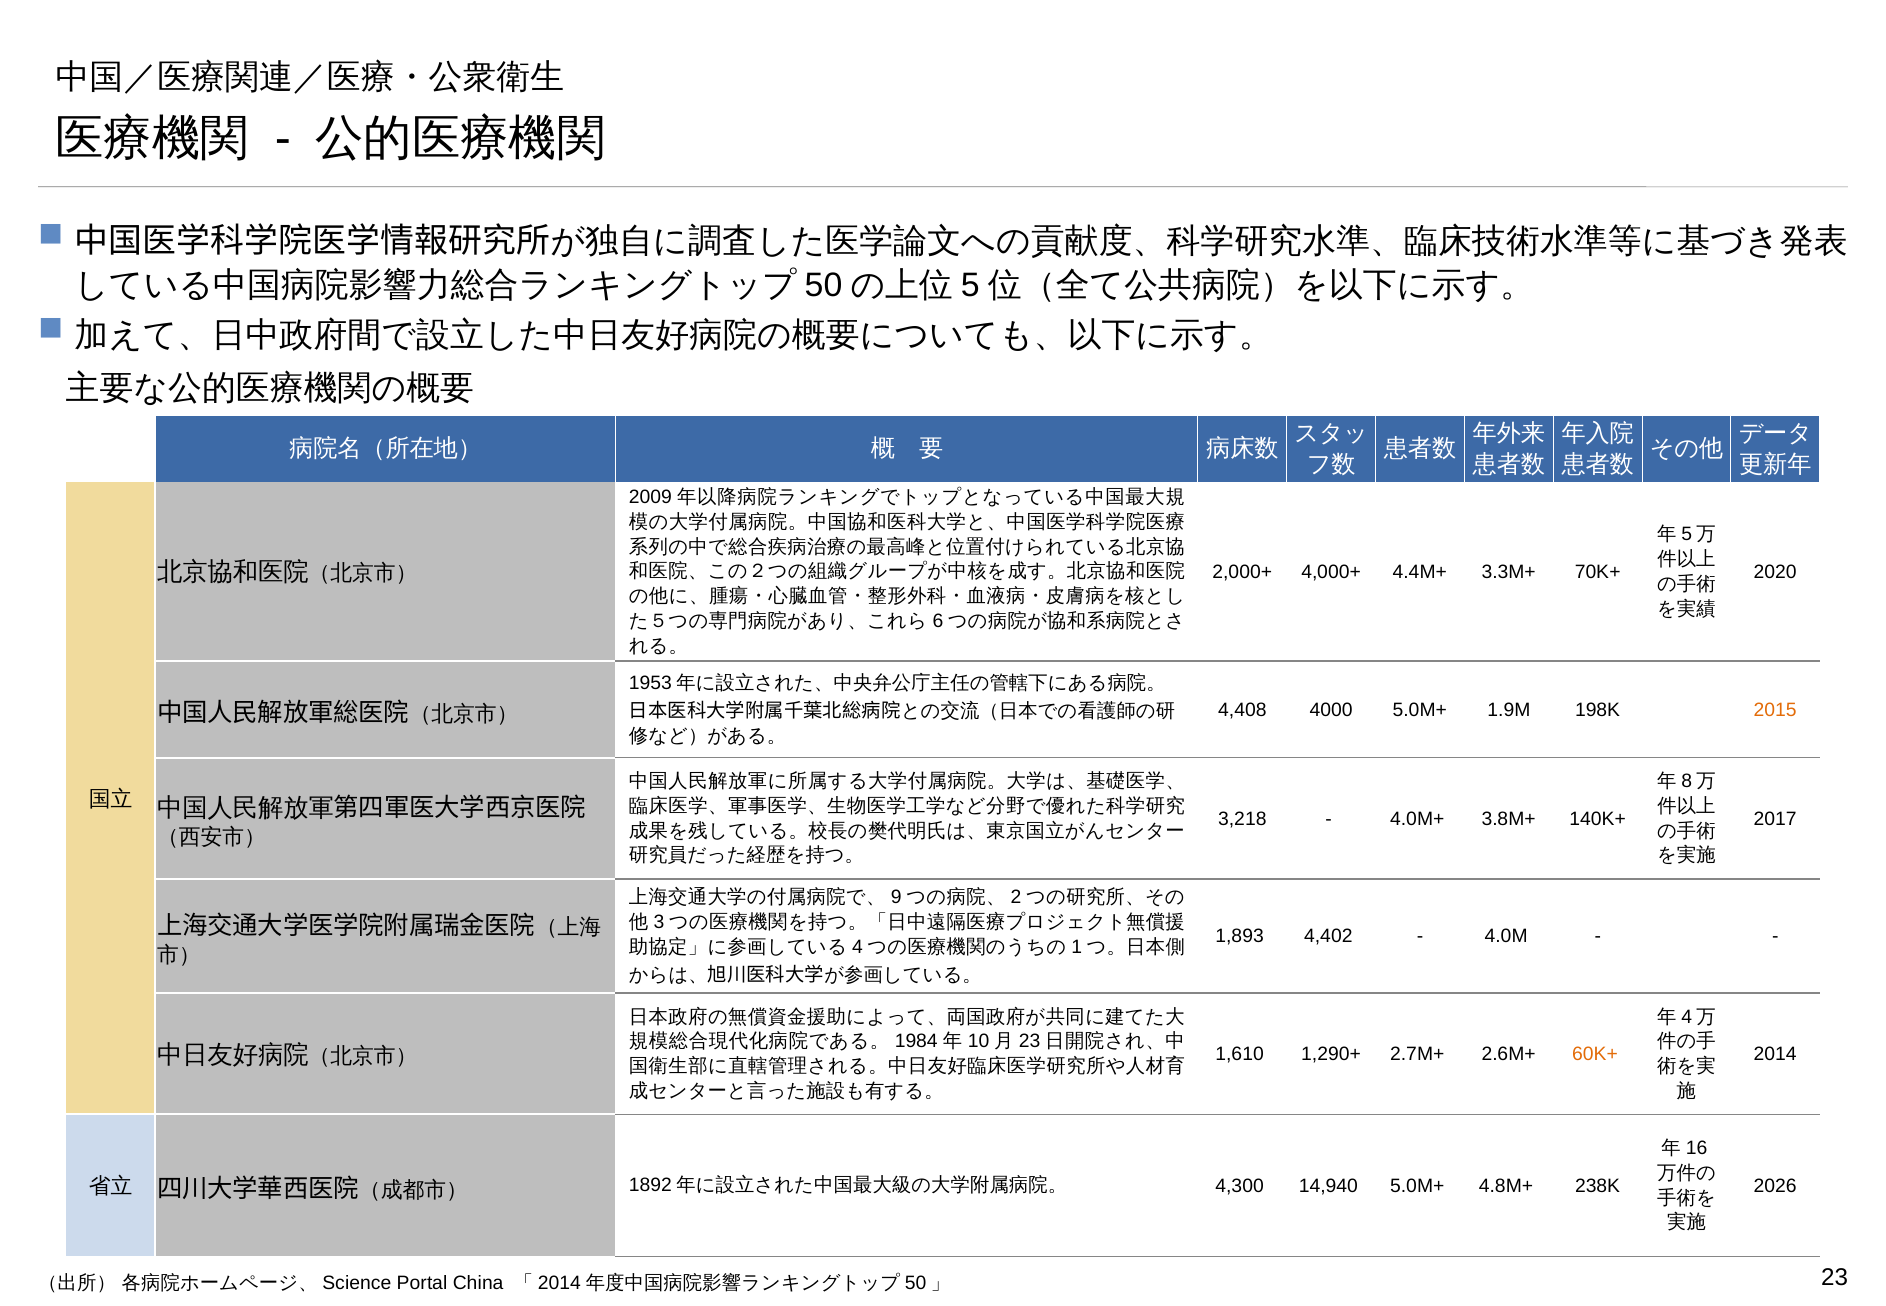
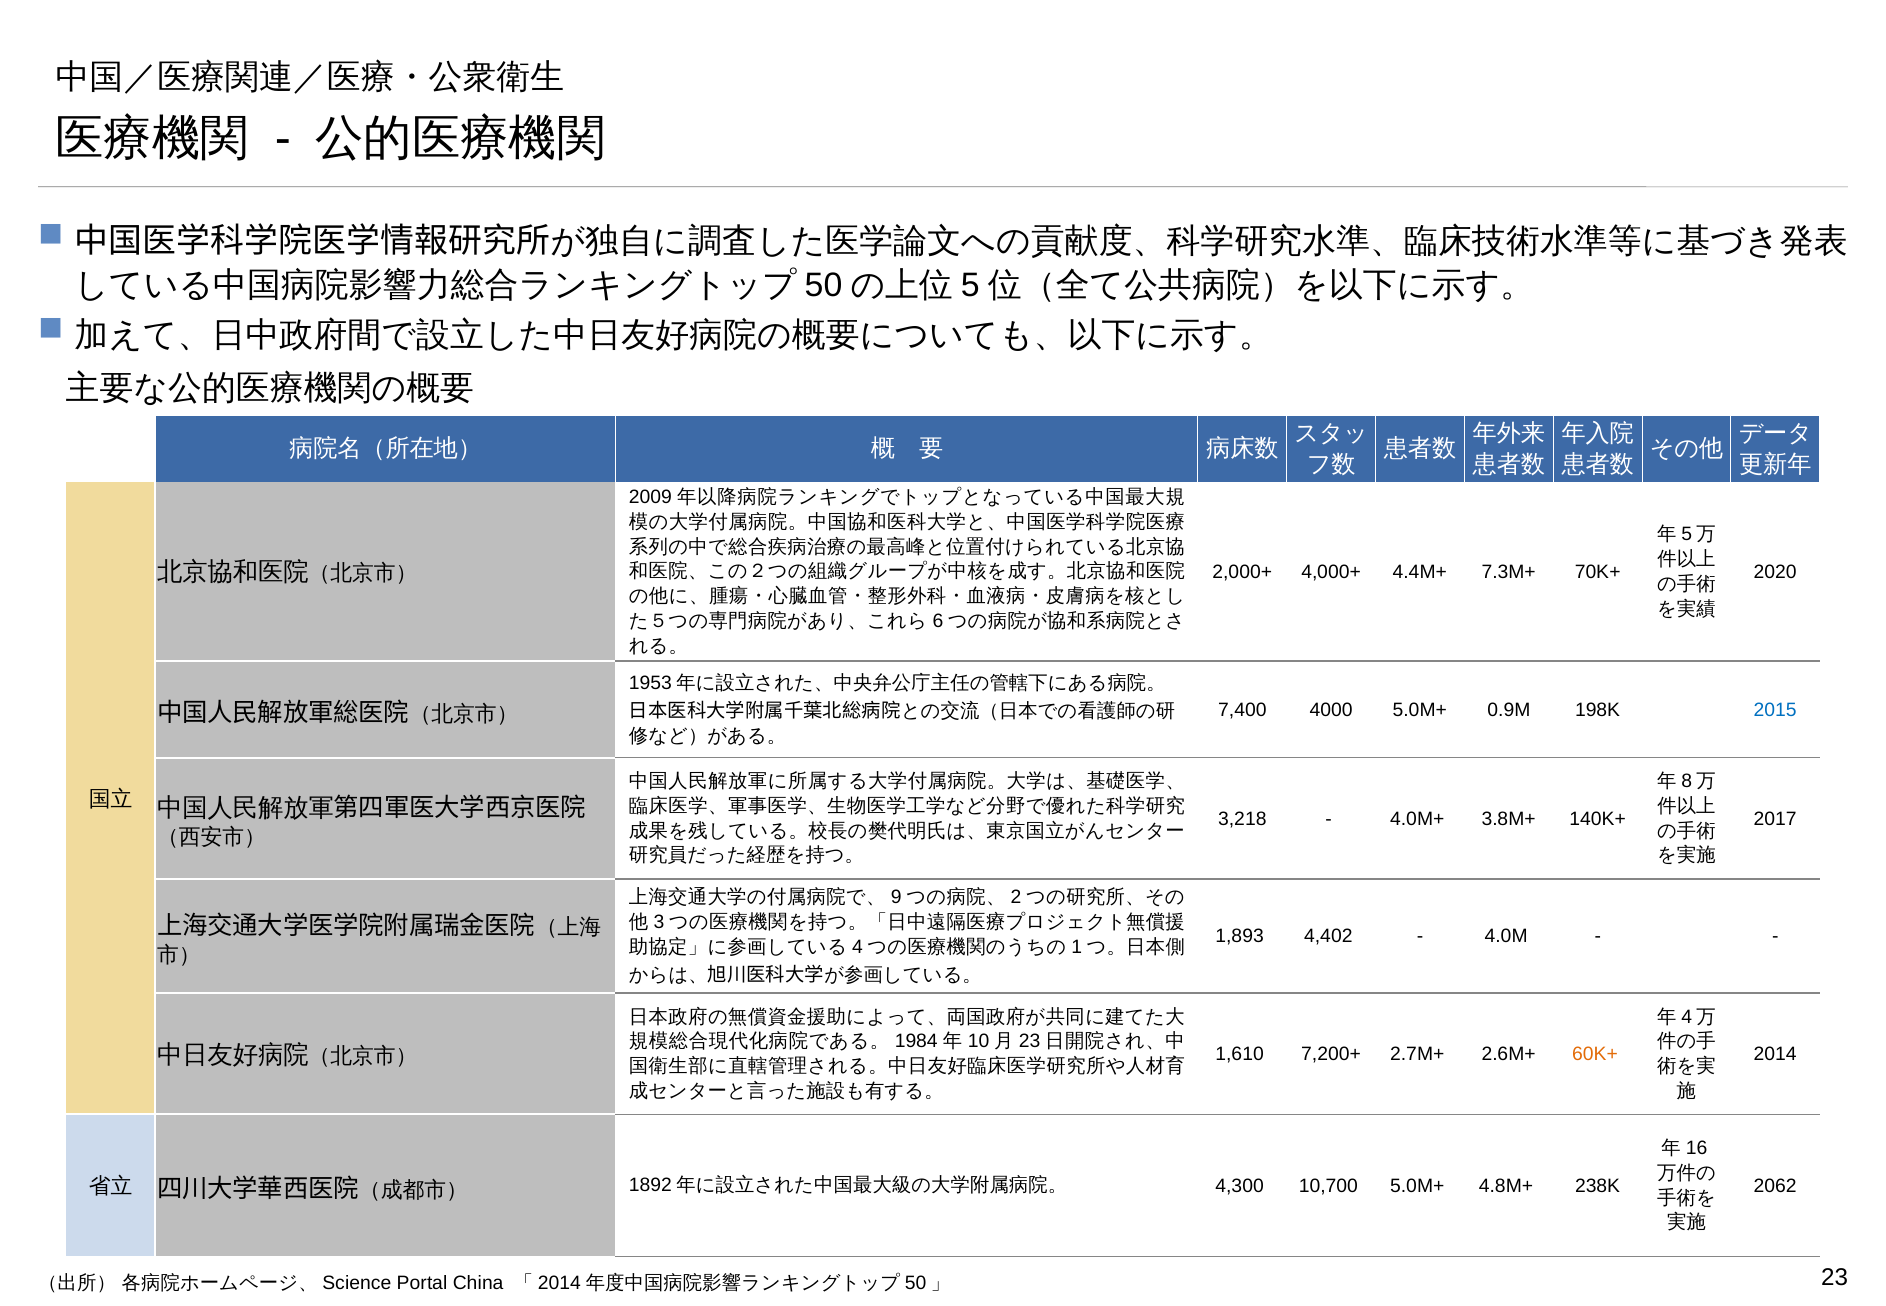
3.3M+: 3.3M+ -> 7.3M+ (1509, 572)
4,408: 4,408 -> 7,400 (1242, 710)
1.9M: 1.9M -> 0.9M (1509, 710)
2015 colour: orange -> blue (1775, 710)
1,290+: 1,290+ -> 7,200+ (1331, 1054)
2026: 2026 -> 2062 (1775, 1185)
14,940: 14,940 -> 10,700 (1328, 1185)
